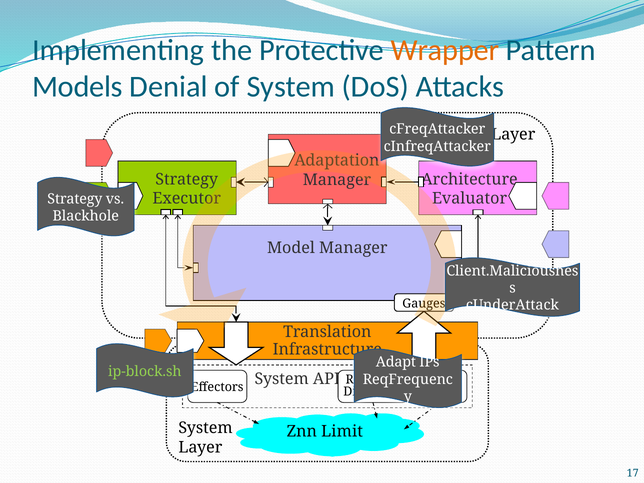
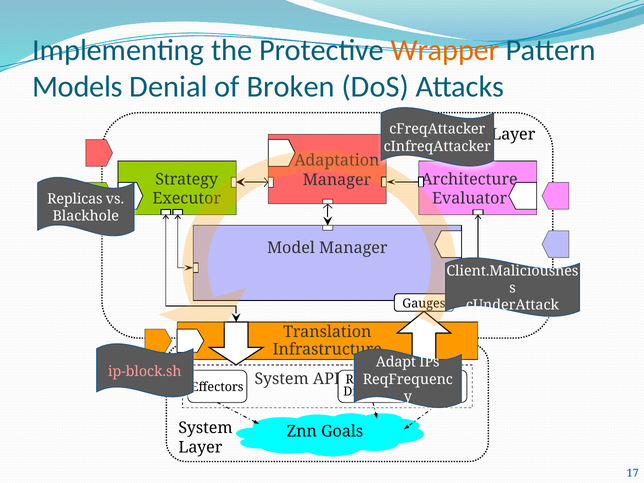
of System: System -> Broken (291, 87)
Strategy: Strategy -> Replicas (75, 199)
ip-block.sh colour: light green -> pink (145, 371)
Limit: Limit -> Goals (342, 432)
